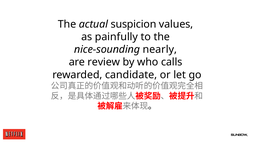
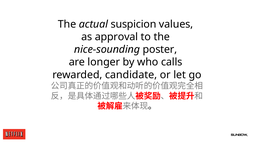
painfully: painfully -> approval (116, 37)
nearly: nearly -> poster (160, 50)
review: review -> longer (104, 62)
